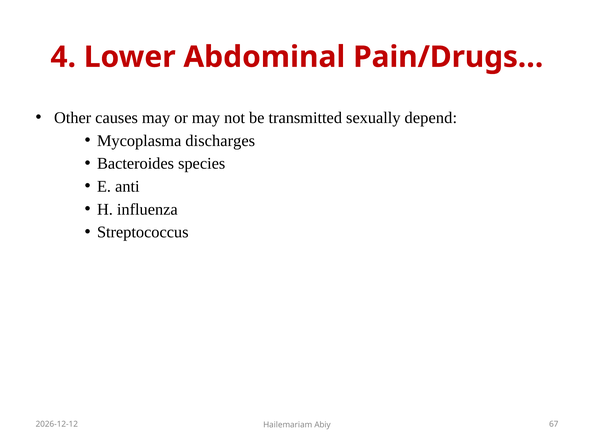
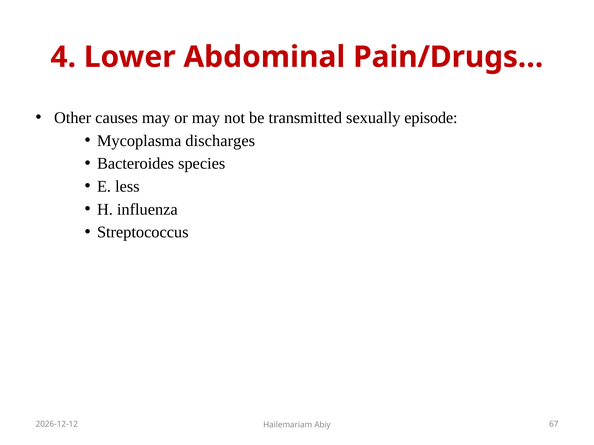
depend: depend -> episode (431, 118)
anti: anti -> less (127, 187)
